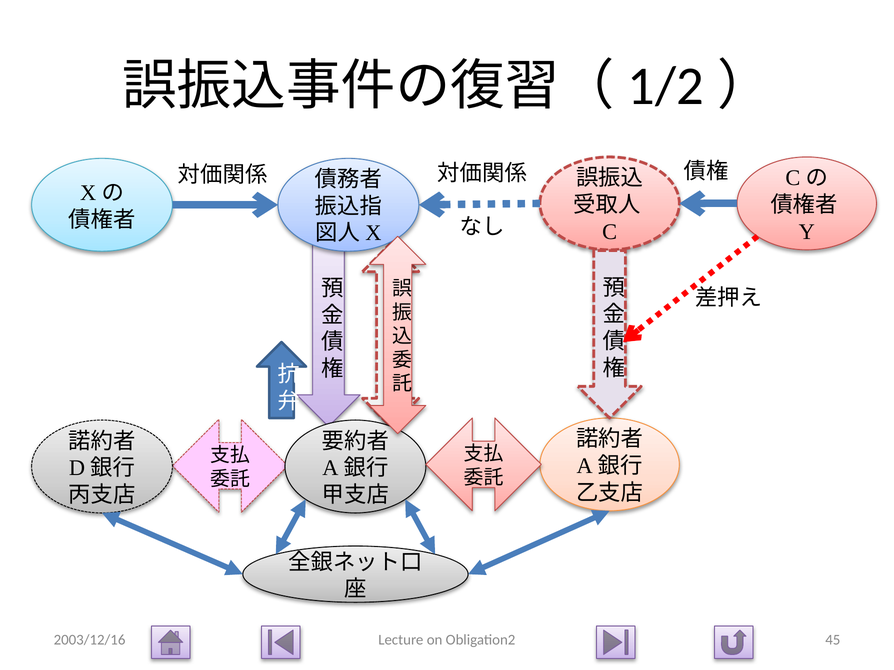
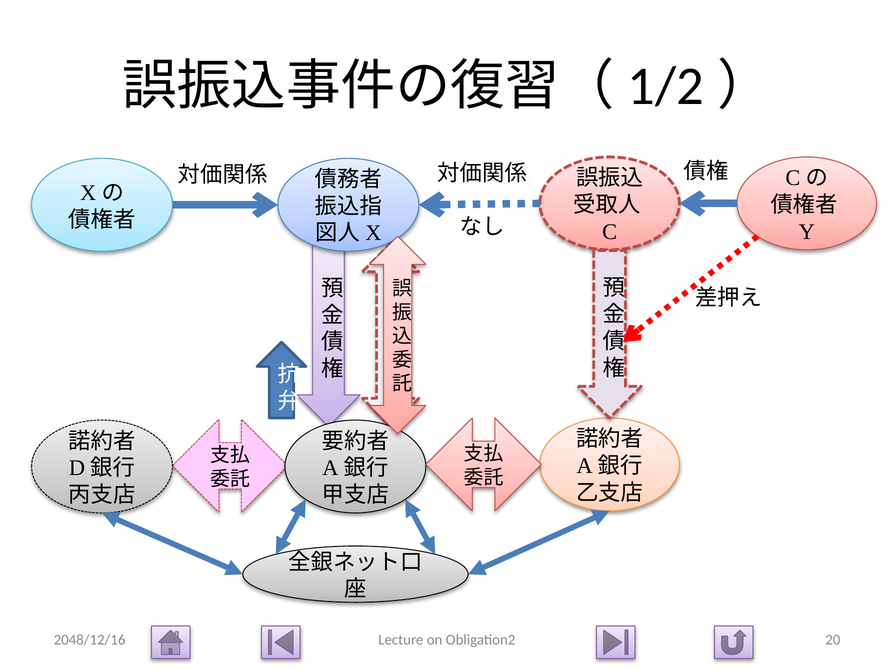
2003/12/16: 2003/12/16 -> 2048/12/16 (90, 640)
45: 45 -> 20 (833, 640)
